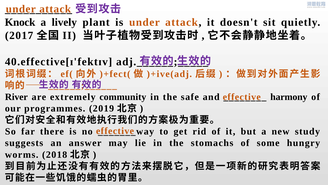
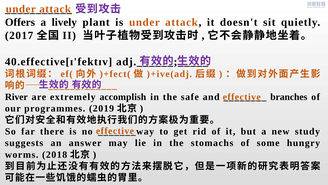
Knock: Knock -> Offers (20, 22)
community: community -> accomplish (123, 97)
harmony: harmony -> branches (289, 97)
